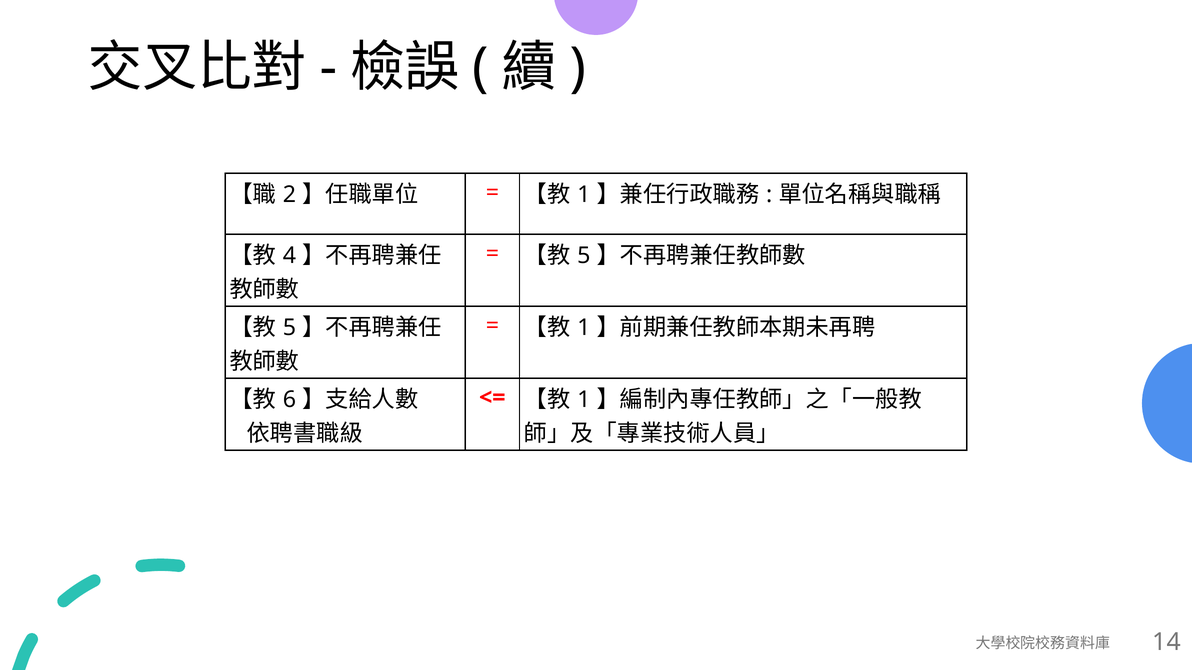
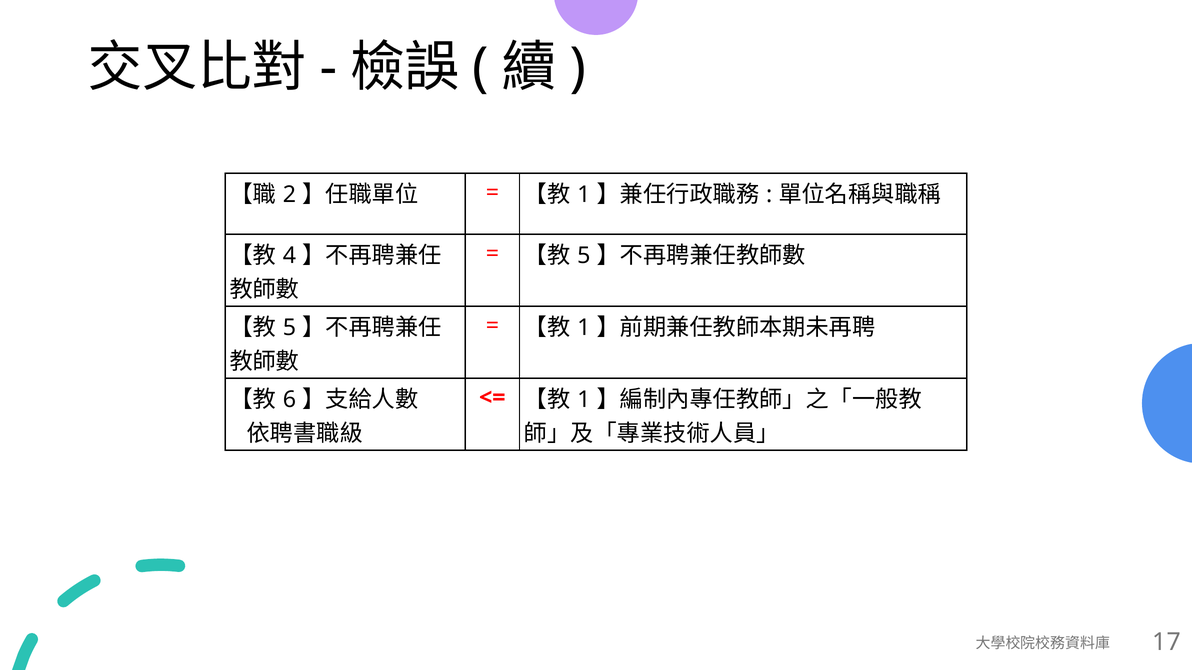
14: 14 -> 17 (1167, 643)
